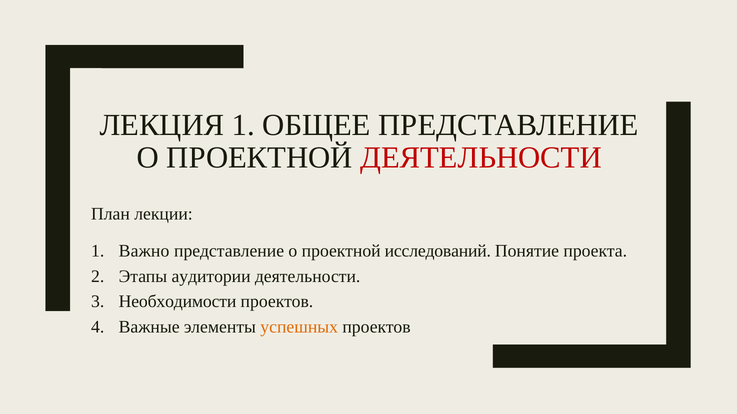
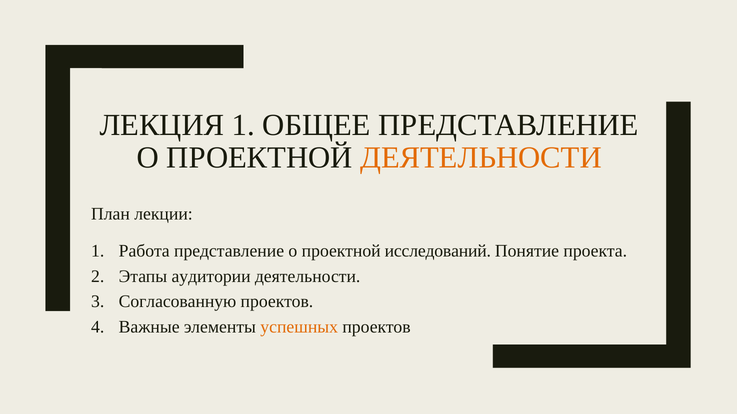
ДЕЯТЕЛЬНОСТИ colour: red -> orange (481, 158)
Важно: Важно -> Работа (144, 251)
Необходимости: Необходимости -> Согласованную (177, 302)
